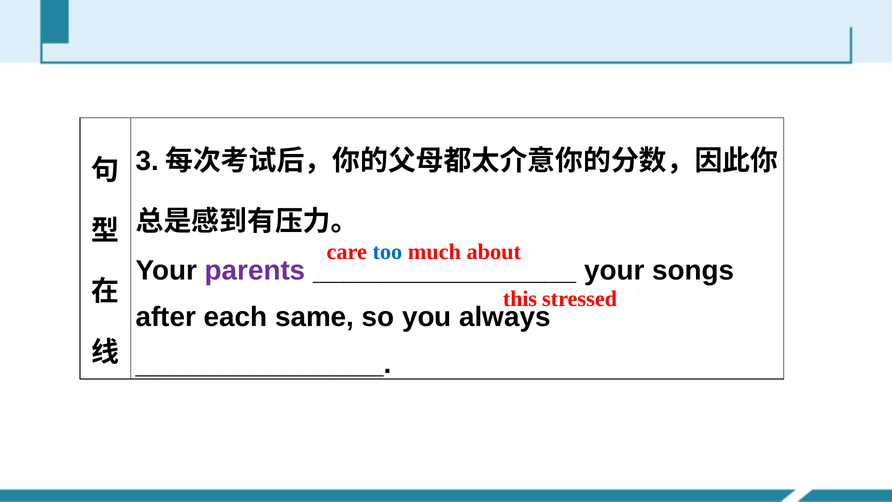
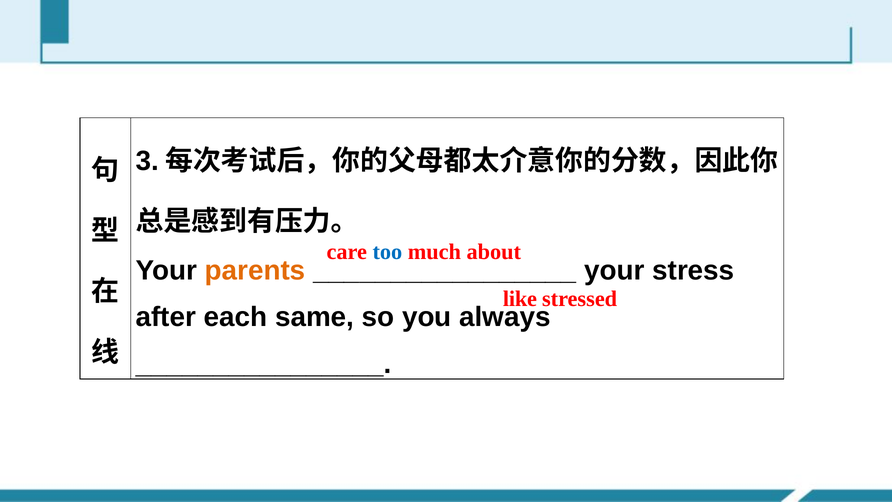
parents colour: purple -> orange (255, 270)
songs: songs -> stress (693, 270)
this: this -> like (520, 299)
